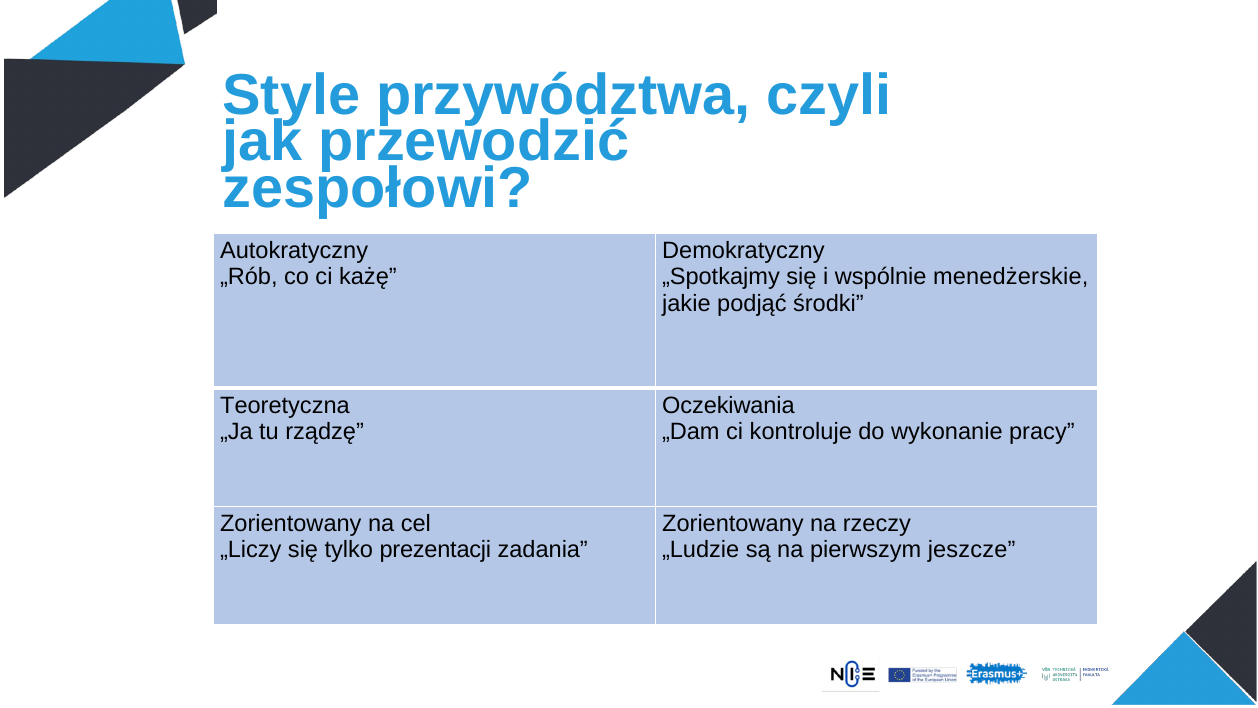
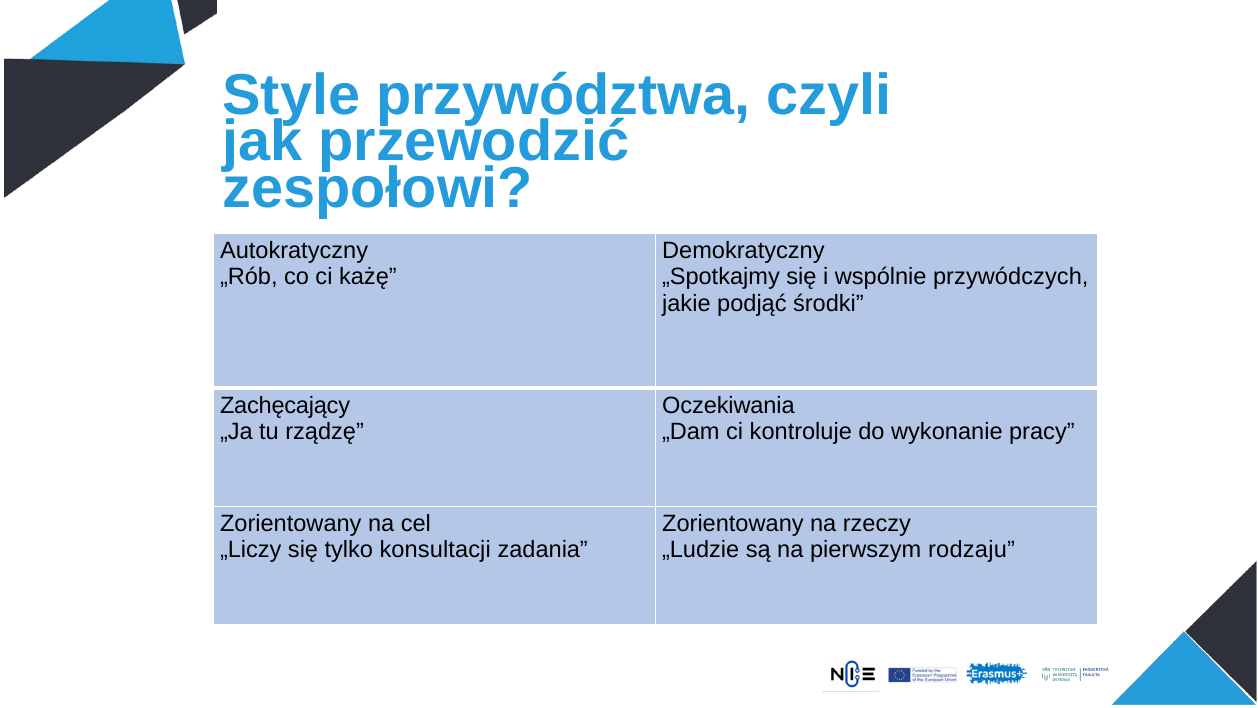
menedżerskie: menedżerskie -> przywódczych (1011, 277)
Teoretyczna: Teoretyczna -> Zachęcający (285, 405)
prezentacji: prezentacji -> konsultacji (435, 550)
jeszcze: jeszcze -> rodzaju (972, 550)
